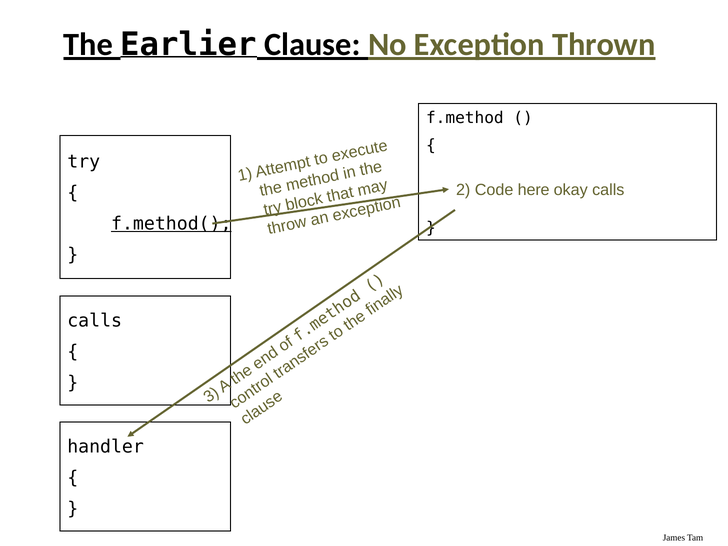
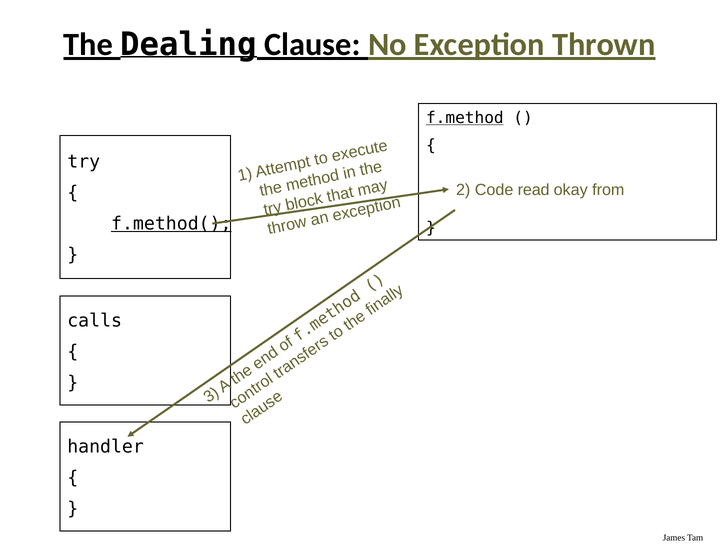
Earlier: Earlier -> Dealing (188, 45)
f.method underline: none -> present (465, 118)
here: here -> read (534, 190)
okay calls: calls -> from (608, 190)
